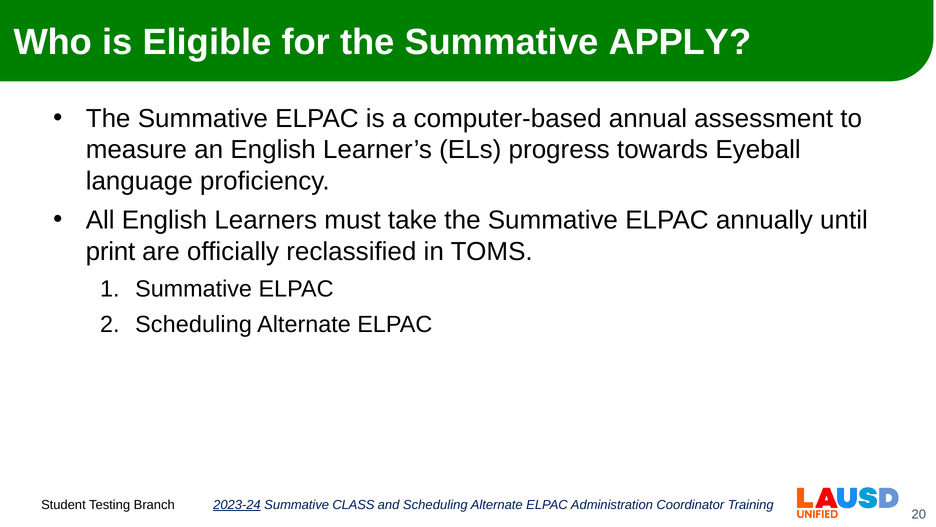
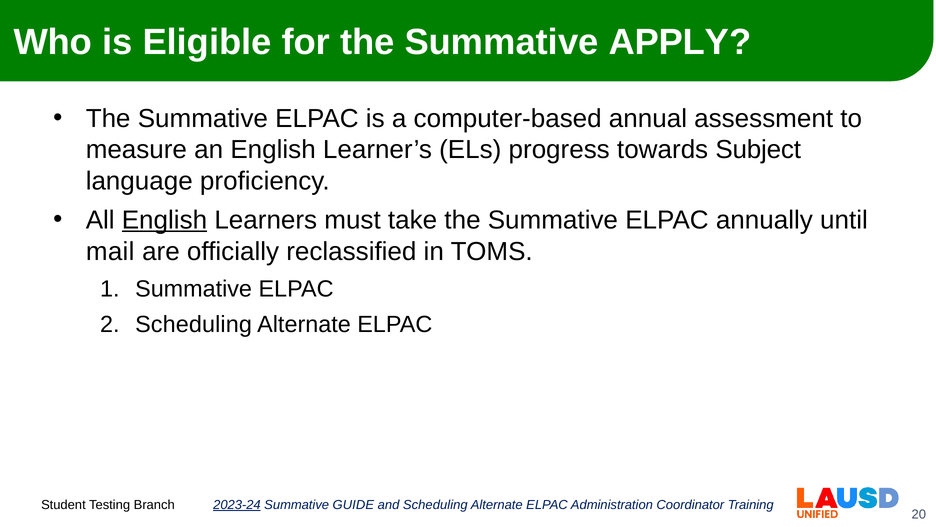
Eyeball: Eyeball -> Subject (758, 150)
English underline: none -> present (164, 220)
print: print -> mail (110, 251)
CLASS: CLASS -> GUIDE (353, 505)
